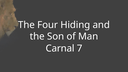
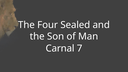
Hiding: Hiding -> Sealed (75, 25)
